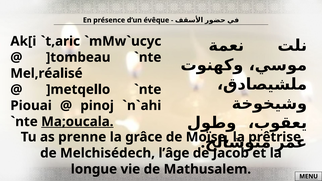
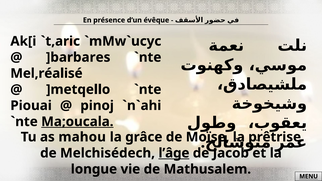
]tombeau: ]tombeau -> ]barbares (78, 57)
prenne: prenne -> mahou (82, 137)
l’âge underline: none -> present (174, 153)
